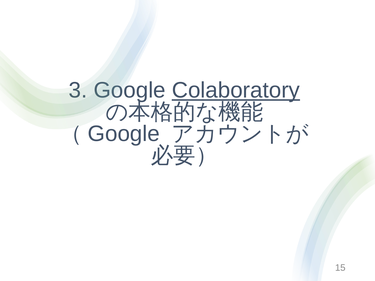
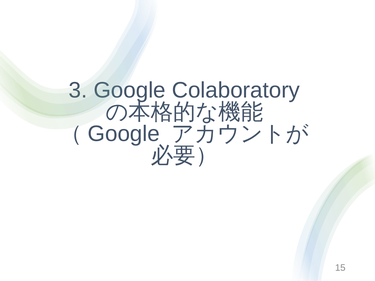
Colaboratory underline: present -> none (236, 90)
